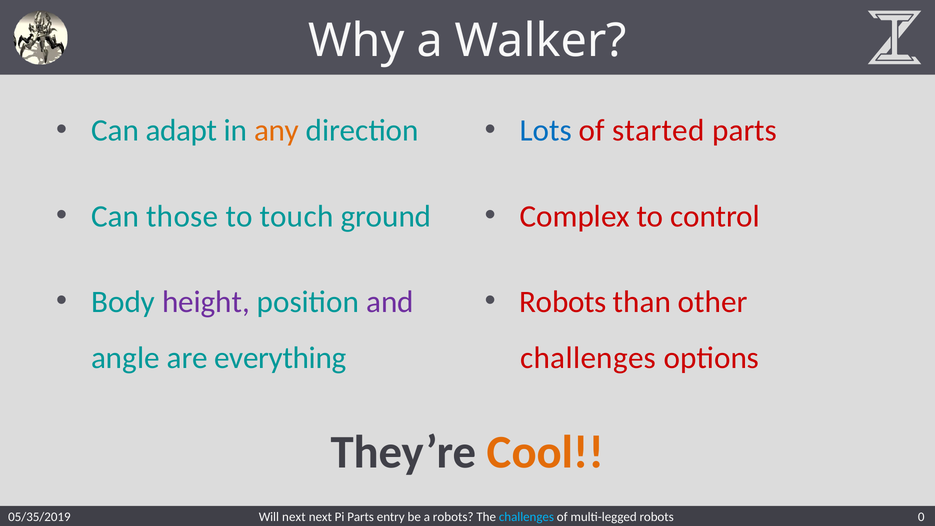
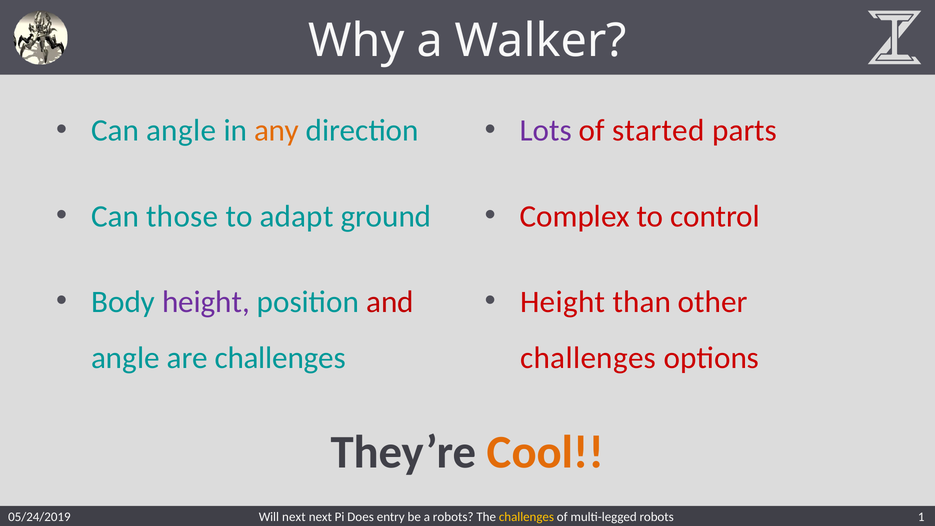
Can adapt: adapt -> angle (181, 131)
Lots colour: blue -> purple (546, 131)
touch: touch -> adapt (297, 216)
and colour: purple -> red (390, 302)
Robots: Robots -> Height (563, 302)
are everything: everything -> challenges (280, 358)
05/35/2019: 05/35/2019 -> 05/24/2019 (39, 517)
Pi Parts: Parts -> Does (361, 517)
challenges colour: light blue -> yellow (526, 517)
0: 0 -> 1 (921, 517)
